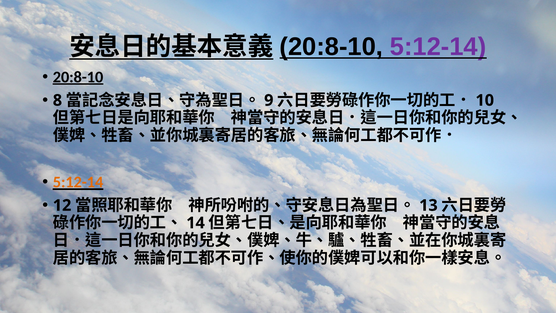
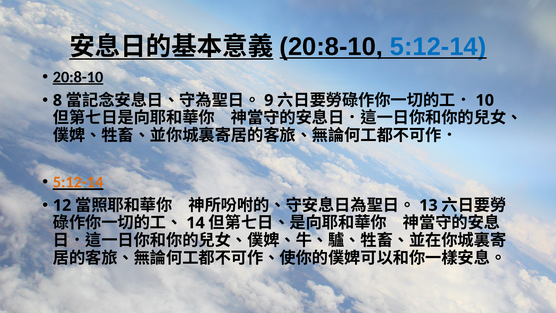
5:12-14 colour: purple -> blue (438, 47)
